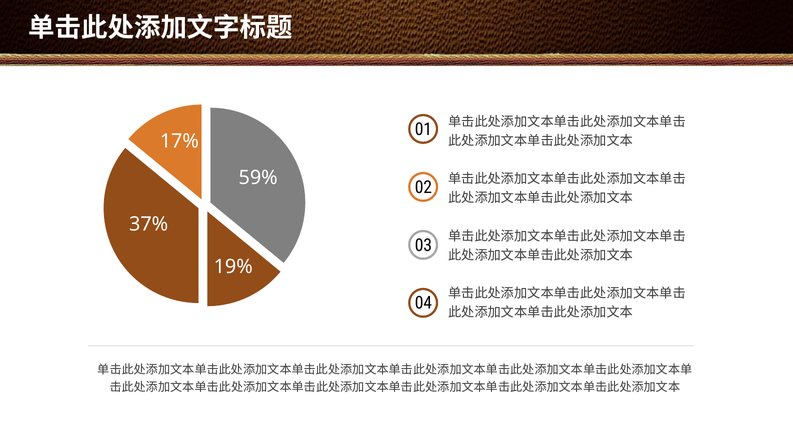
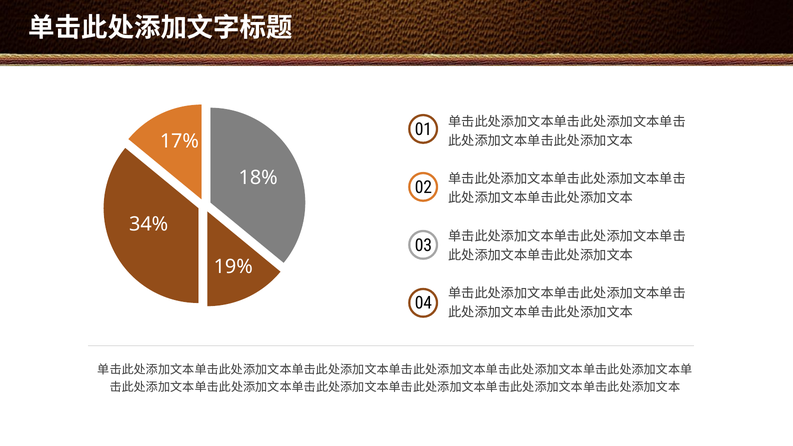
59%: 59% -> 18% (258, 178)
37%: 37% -> 34% (149, 224)
